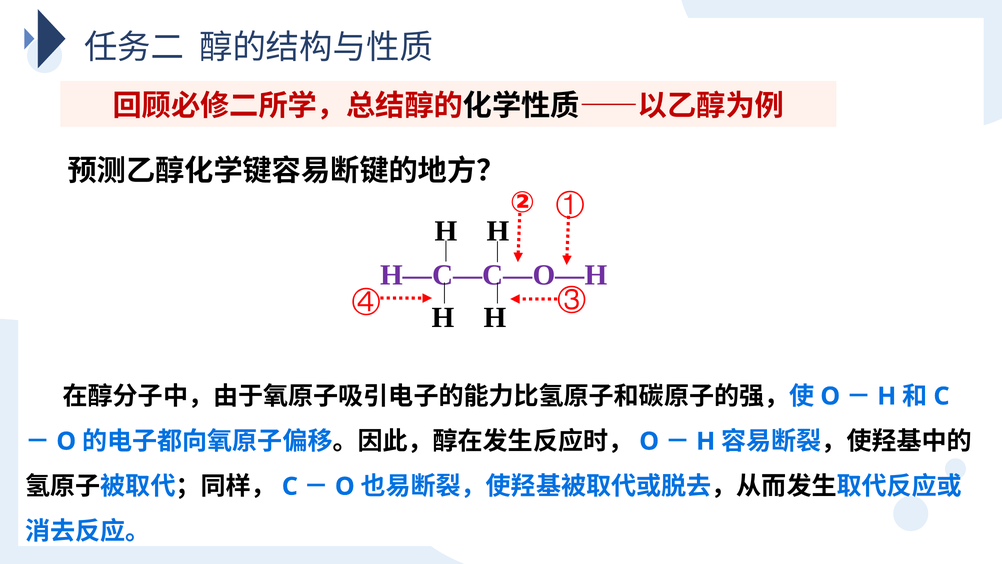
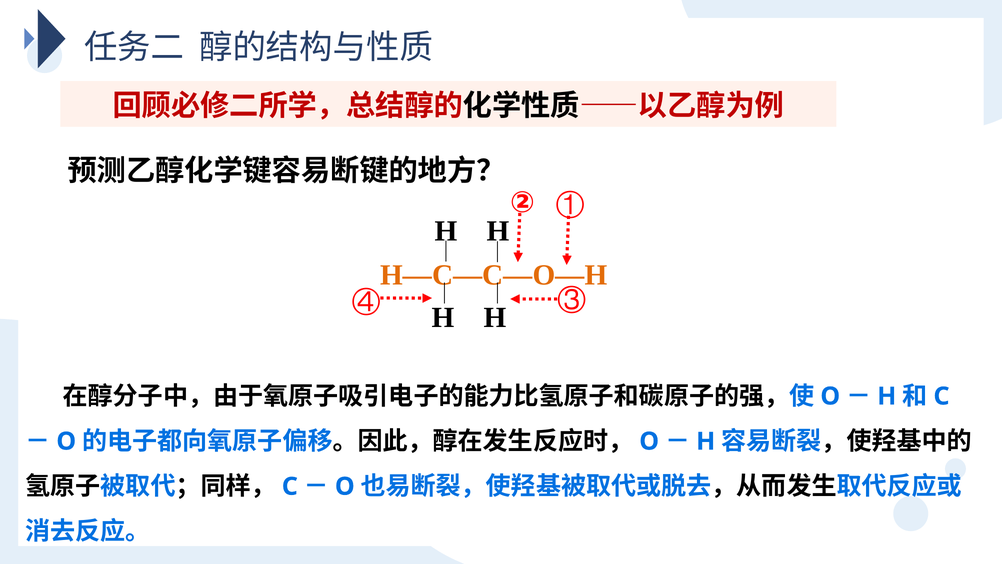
H—C—C—O—H colour: purple -> orange (494, 275)
